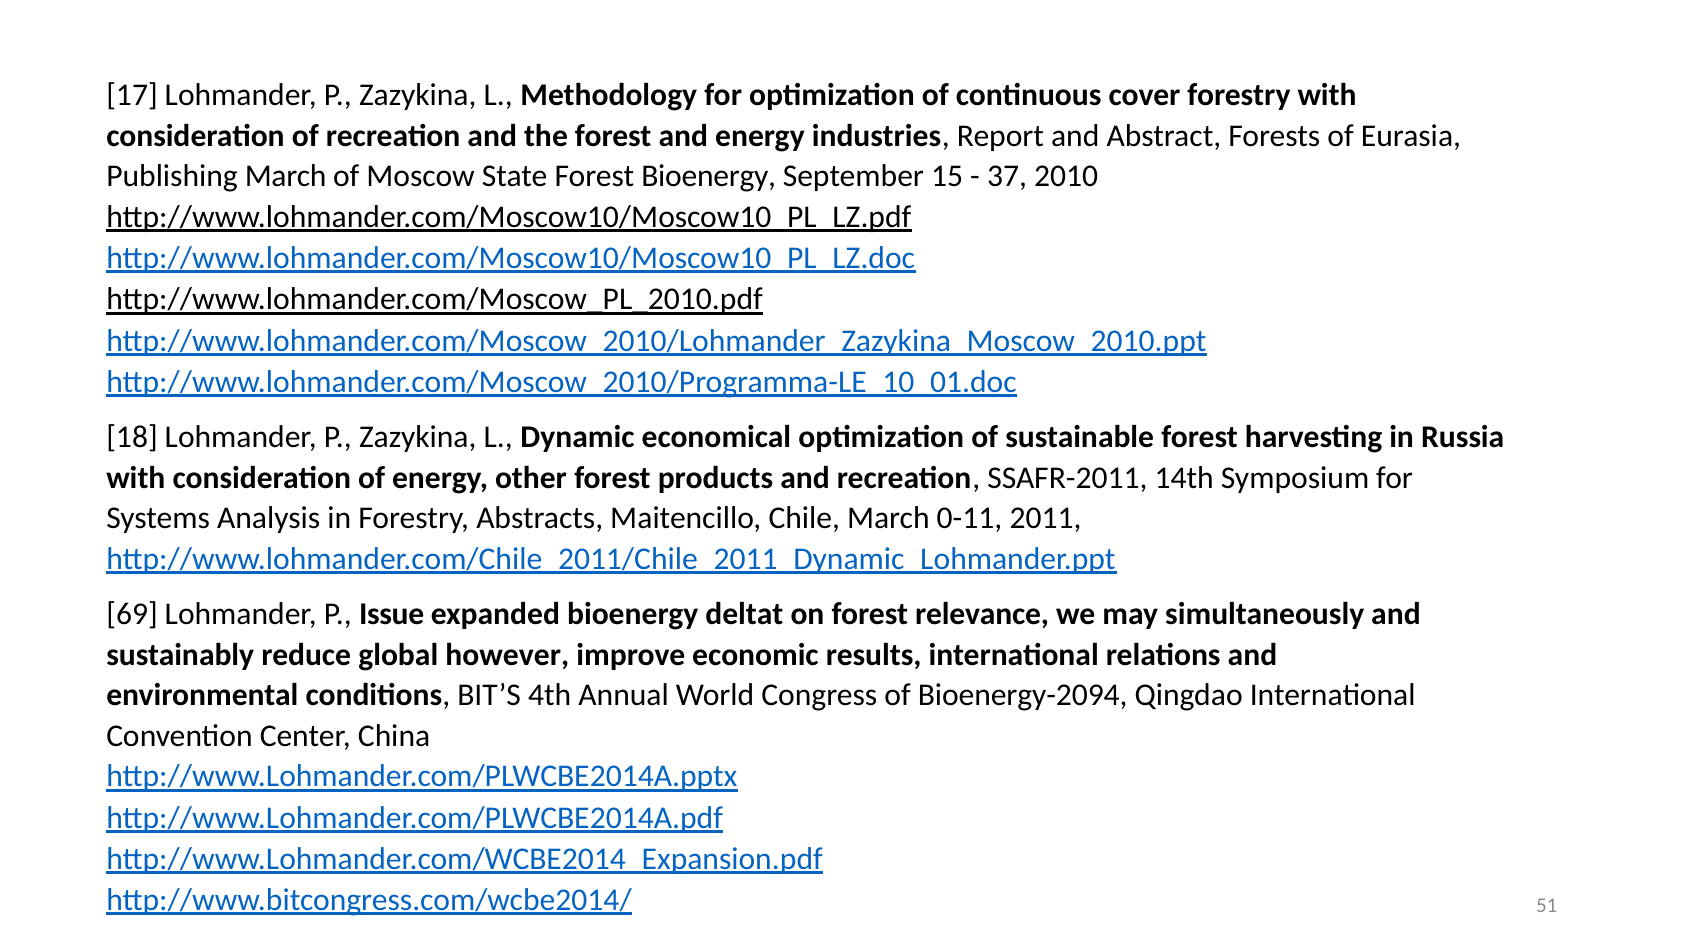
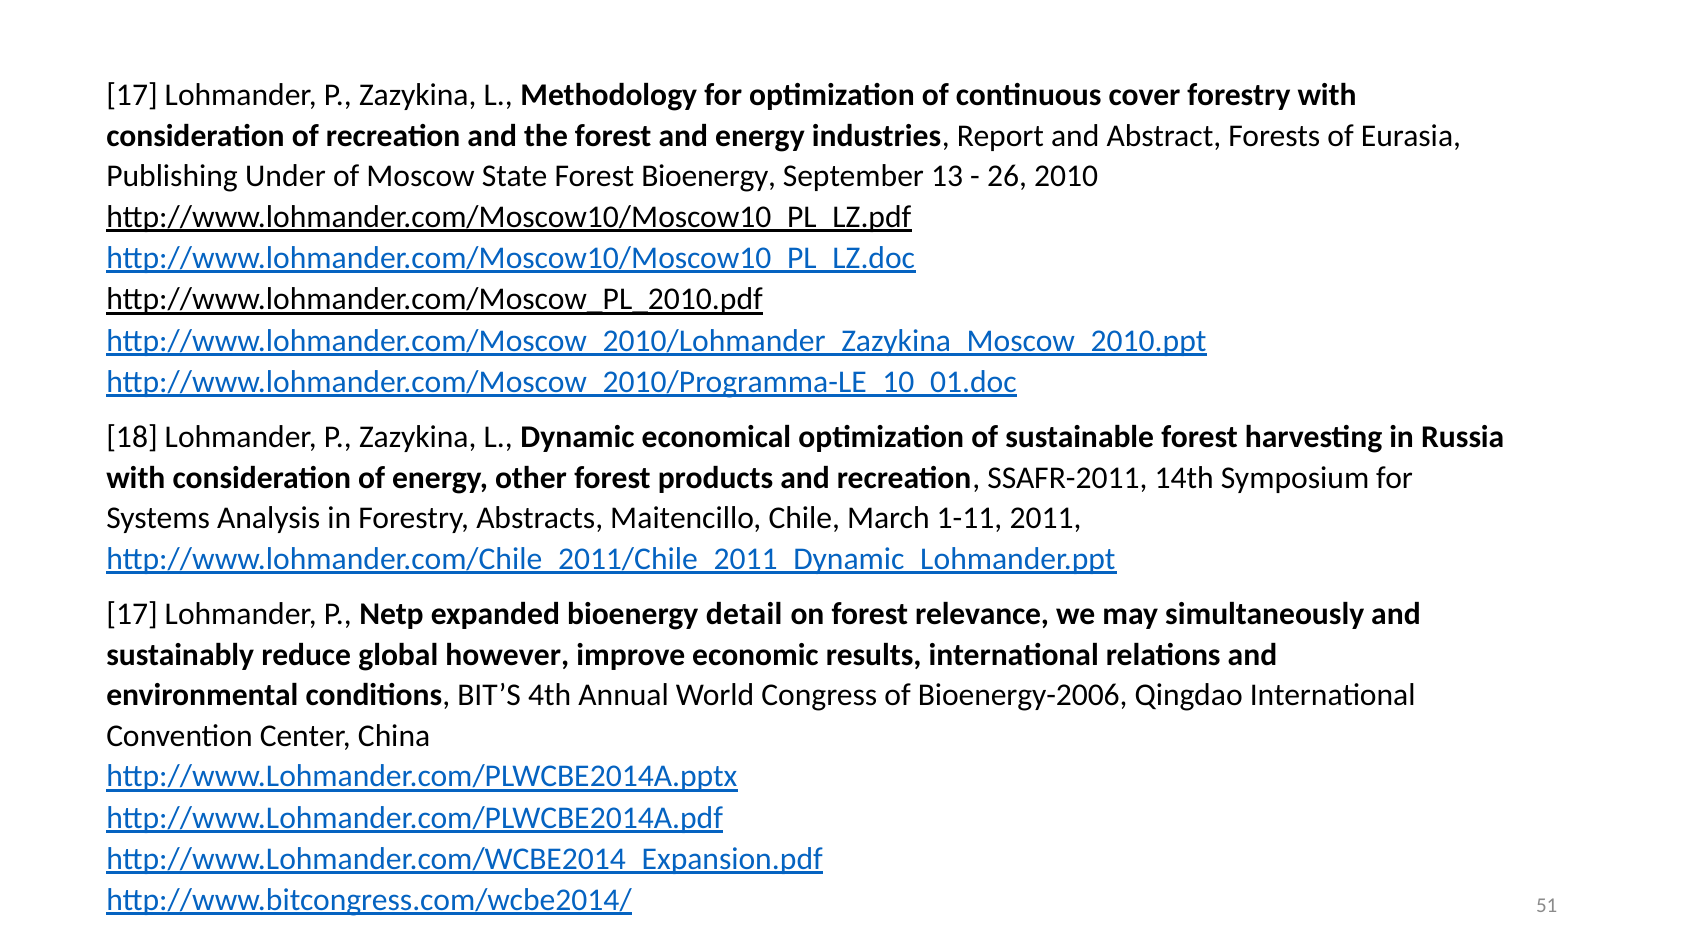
Publishing March: March -> Under (285, 176)
15: 15 -> 13 (947, 176)
37: 37 -> 26 (1007, 176)
0-11: 0-11 -> 1-11 (969, 518)
69: 69 -> 17 (132, 614)
Issue: Issue -> Netp (392, 614)
deltat: deltat -> detail (744, 614)
Bioenergy-2094: Bioenergy-2094 -> Bioenergy-2006 (1023, 695)
